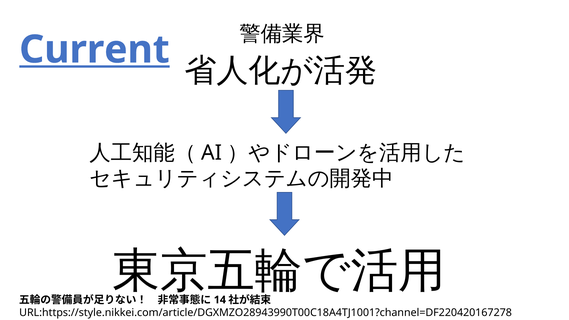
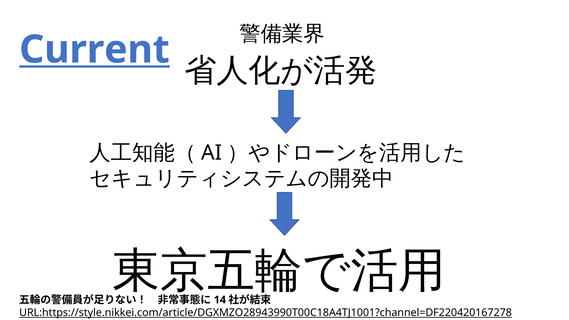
URL:https://style.nikkei.com/article/DGXMZO28943990T00C18A4TJ1001?channel=DF220420167278 underline: none -> present (266, 313)
